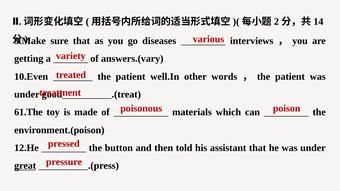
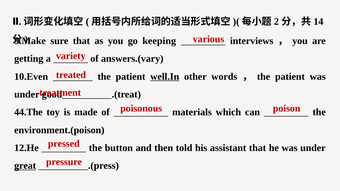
diseases: diseases -> keeping (159, 41)
well.In underline: none -> present (165, 77)
61.The: 61.The -> 44.The (28, 112)
